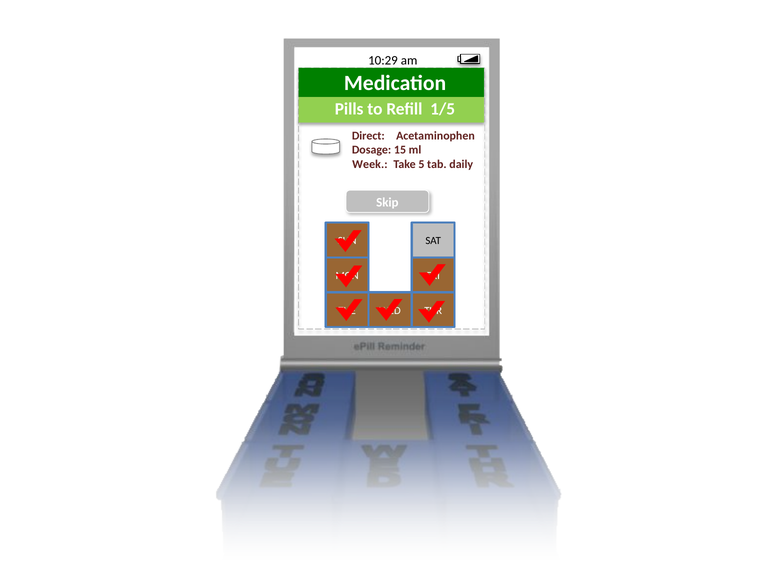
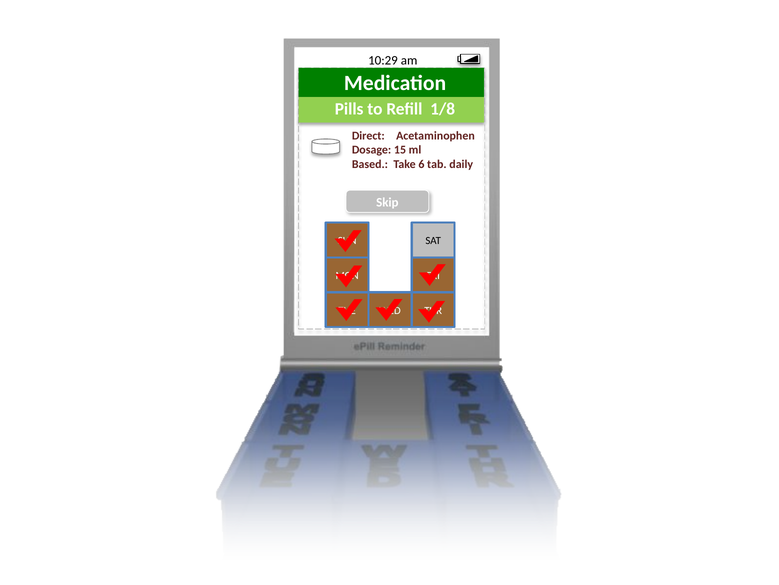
1/5: 1/5 -> 1/8 (443, 109)
Week: Week -> Based (370, 164)
5: 5 -> 6 (421, 164)
